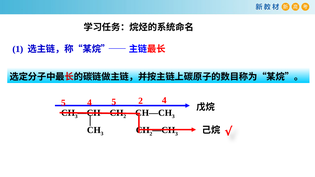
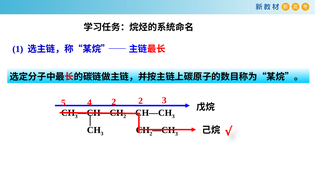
5: 5 -> 2 (114, 102)
2 4: 4 -> 3 (164, 101)
